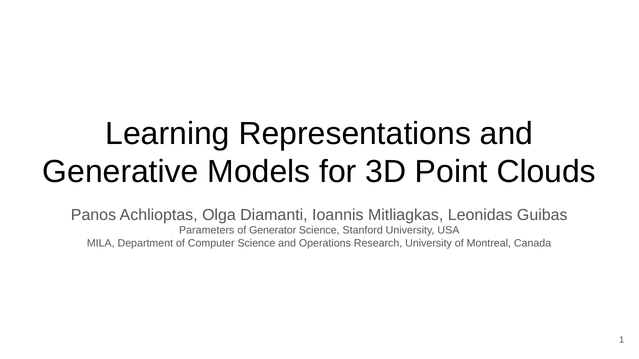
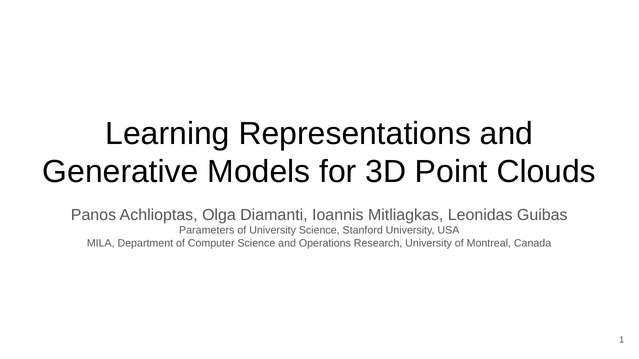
of Generator: Generator -> University (273, 231)
